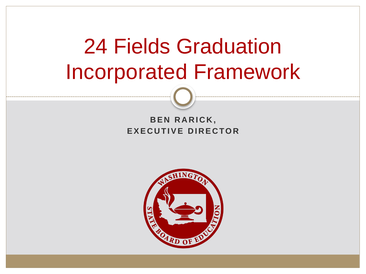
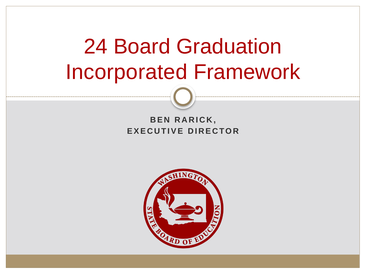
Fields: Fields -> Board (142, 47)
